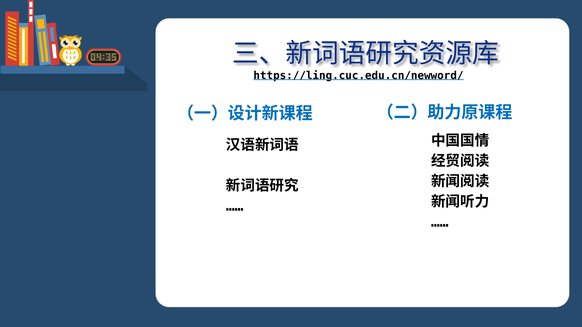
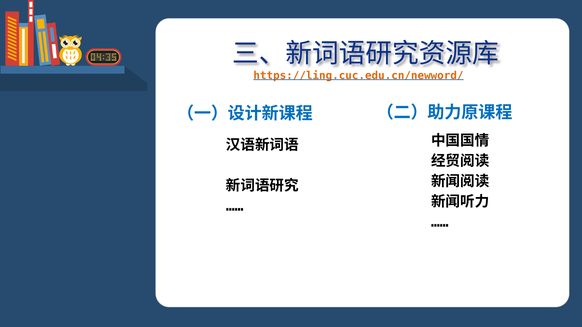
https://ling.cuc.edu.cn/newword/ colour: black -> orange (358, 76)
